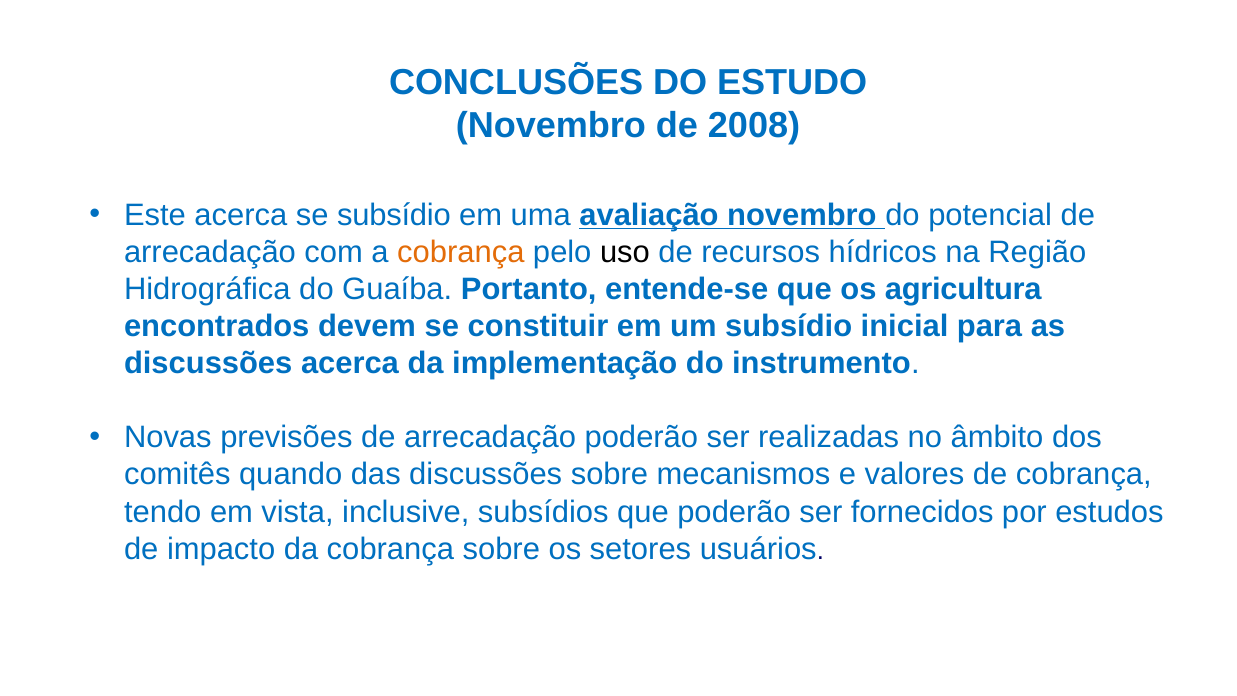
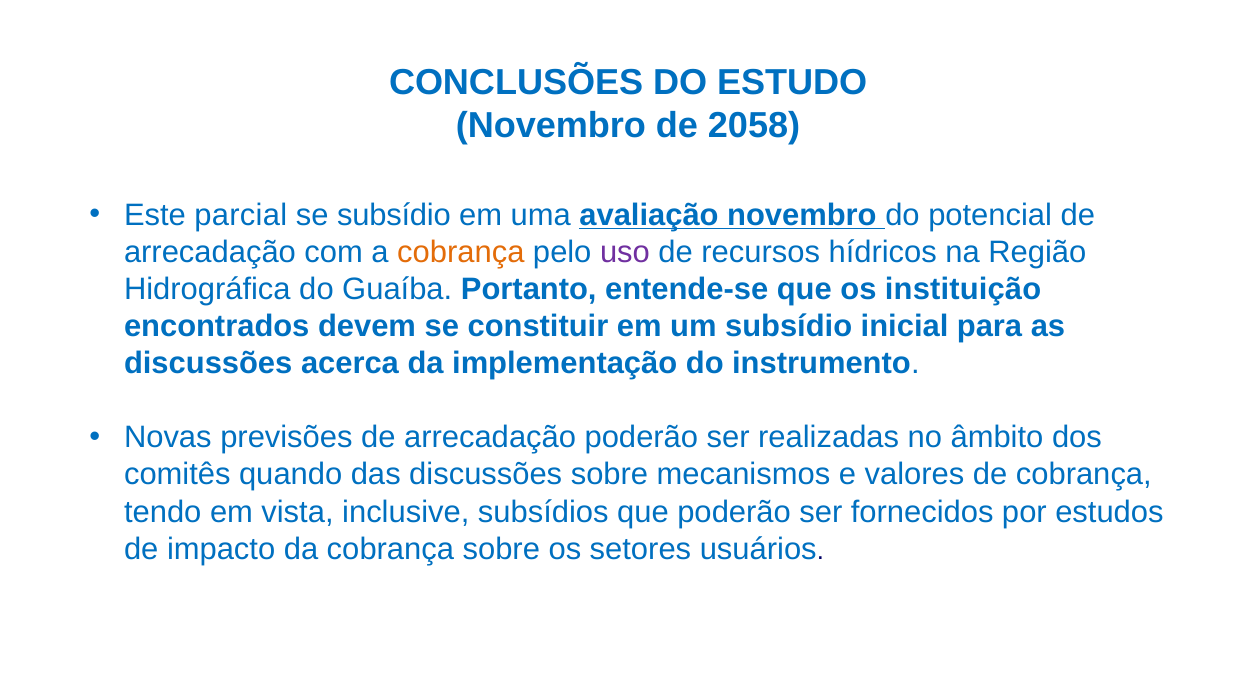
2008: 2008 -> 2058 (754, 126)
Este acerca: acerca -> parcial (241, 215)
uso colour: black -> purple (625, 252)
agricultura: agricultura -> instituição (963, 289)
